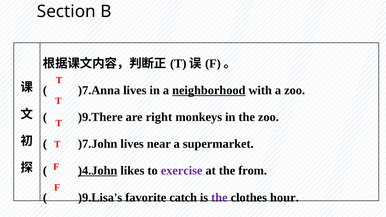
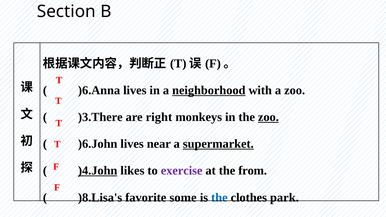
)7.Anna: )7.Anna -> )6.Anna (99, 90)
)9.There: )9.There -> )3.There (100, 117)
zoo underline: none -> present (268, 117)
)7.John: )7.John -> )6.John (98, 144)
supermarket underline: none -> present (218, 144)
)9.Lisa's: )9.Lisa's -> )8.Lisa's (100, 198)
catch: catch -> some (183, 198)
the colour: purple -> blue (219, 198)
hour: hour -> park (284, 198)
